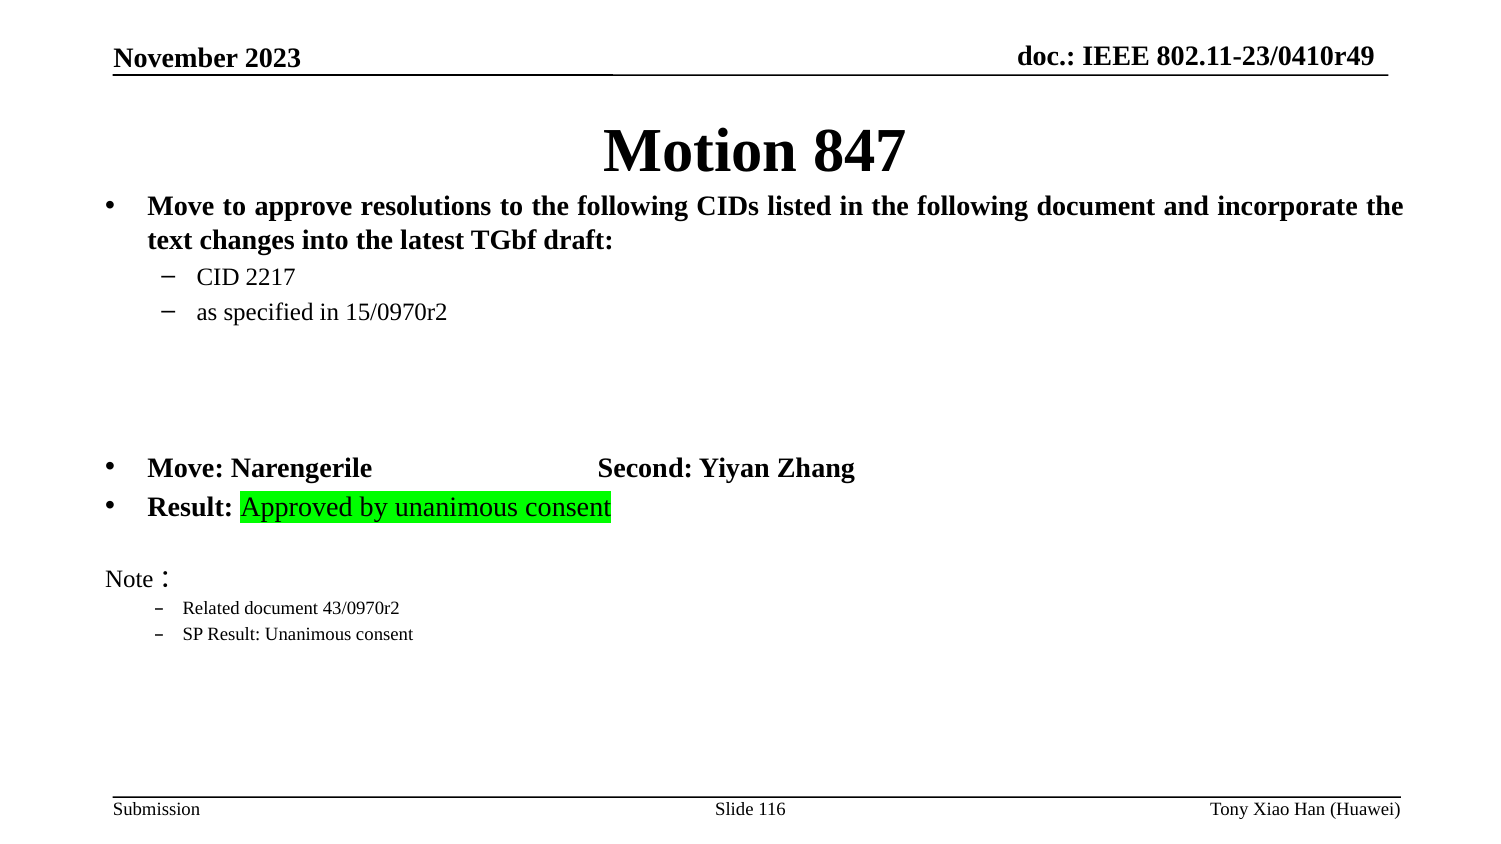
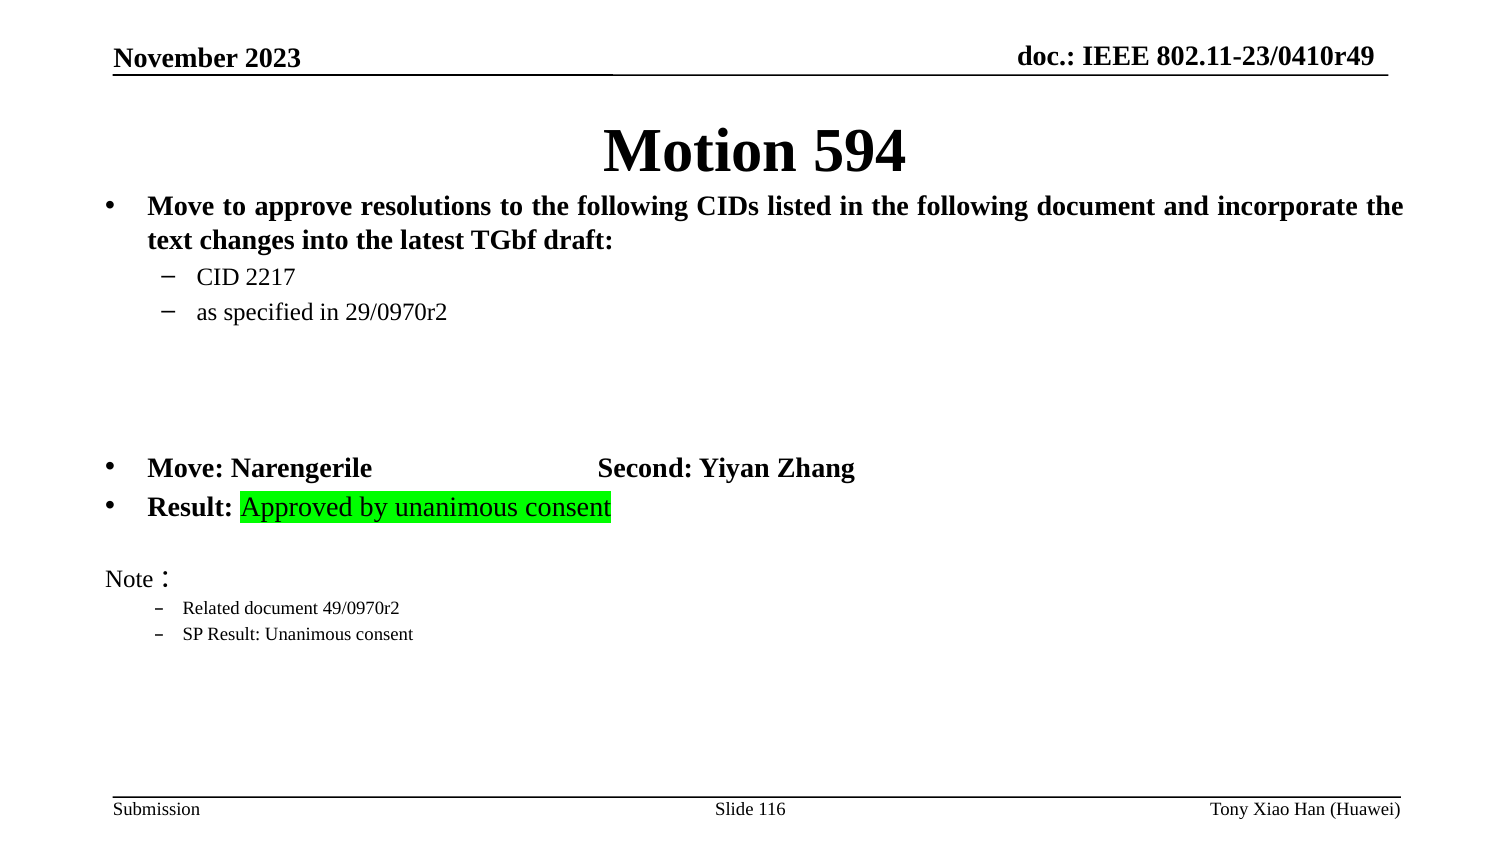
847: 847 -> 594 (860, 151)
15/0970r2: 15/0970r2 -> 29/0970r2 (397, 312)
43/0970r2: 43/0970r2 -> 49/0970r2 (361, 609)
